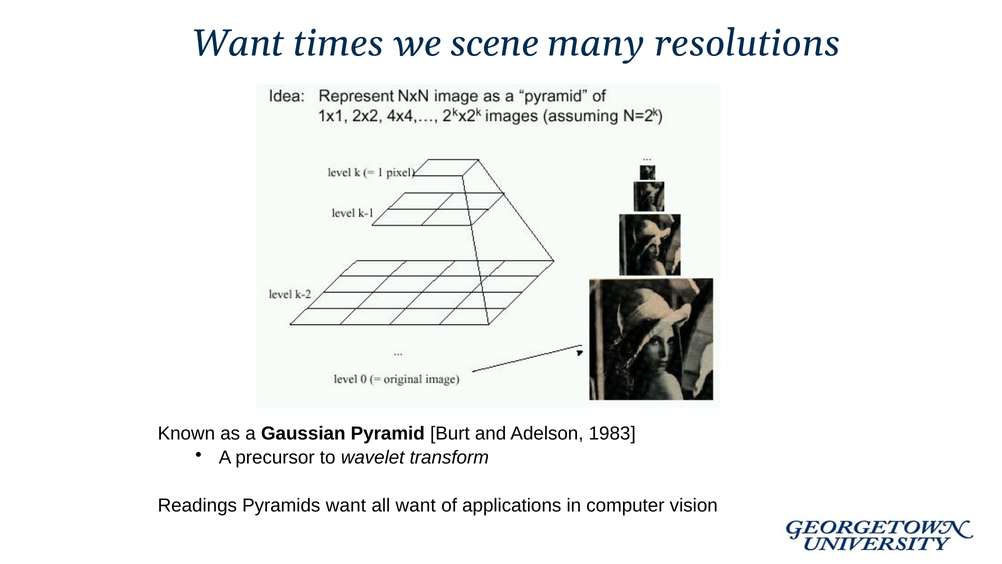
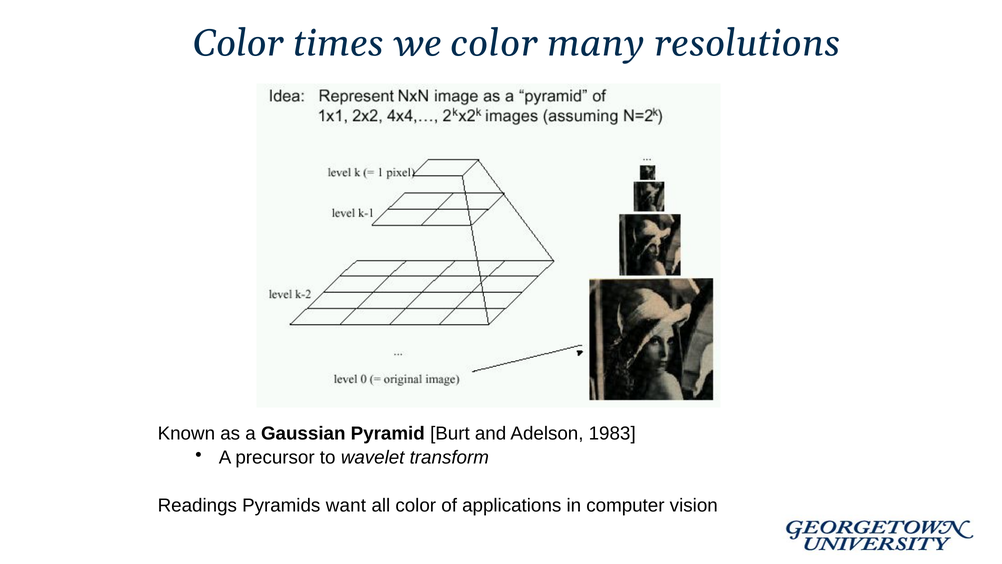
Want: Want -> Color (238, 43)
we scene: scene -> color (494, 43)
all want: want -> color (416, 505)
